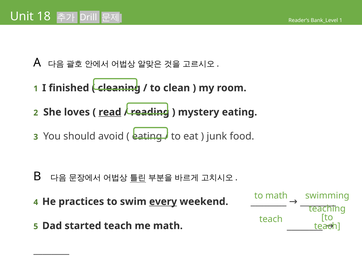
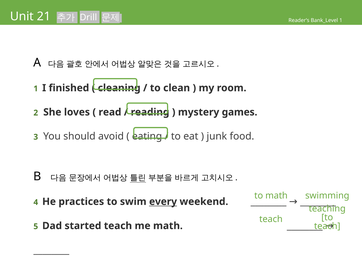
18: 18 -> 21 (44, 16)
read underline: present -> none (110, 112)
mystery eating: eating -> games (240, 112)
